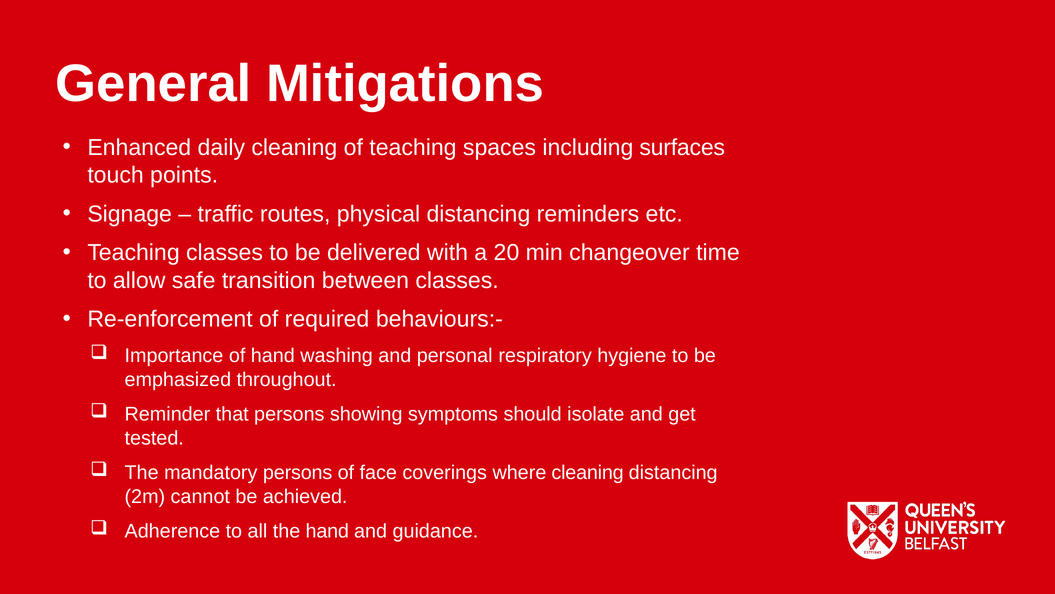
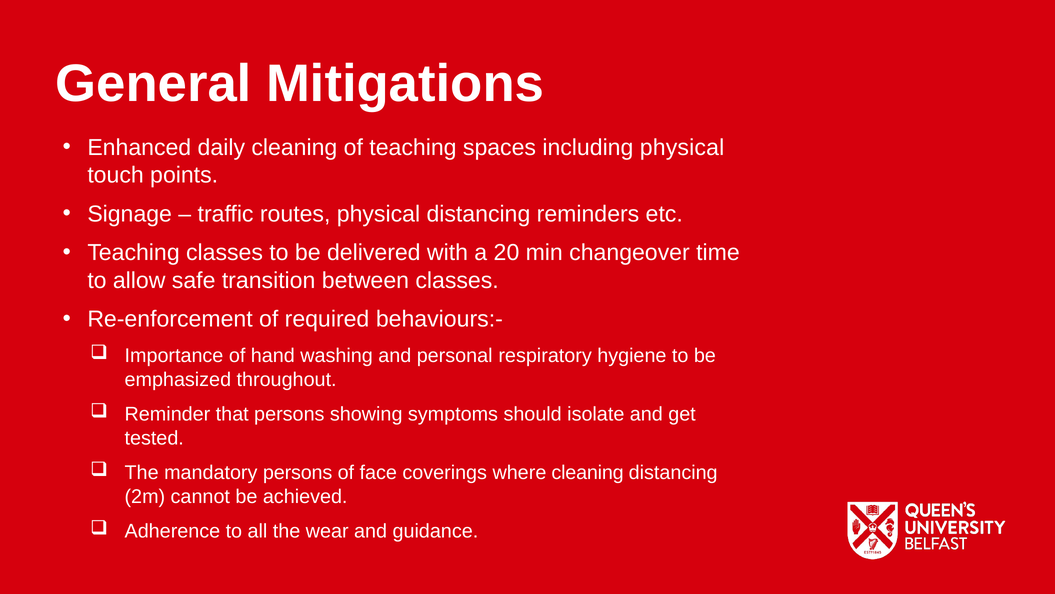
including surfaces: surfaces -> physical (682, 147)
the hand: hand -> wear (327, 531)
